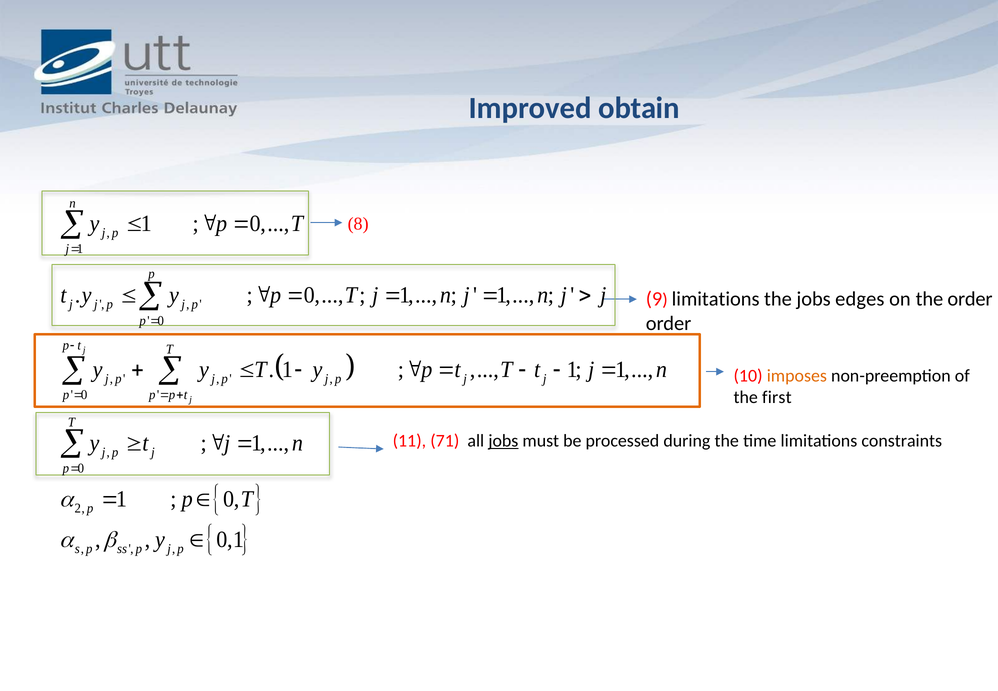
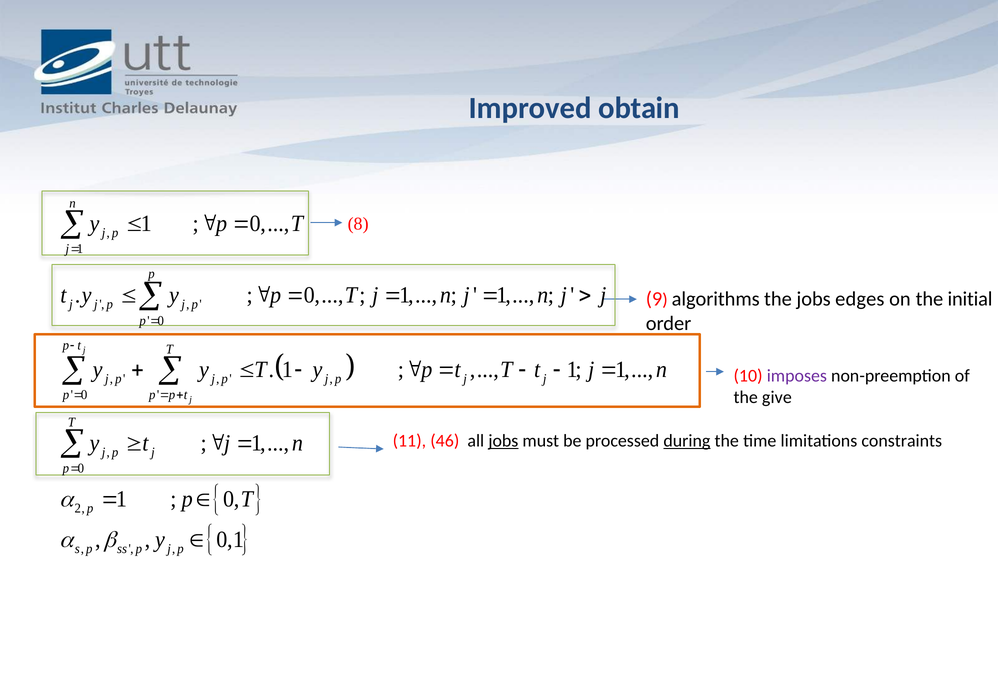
9 limitations: limitations -> algorithms (716, 299)
the order: order -> initial (970, 299)
imposes colour: orange -> purple (797, 376)
first: first -> give (777, 397)
71: 71 -> 46 (445, 441)
during underline: none -> present (687, 441)
